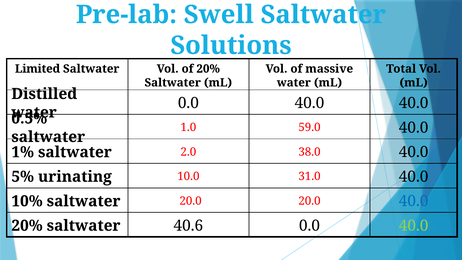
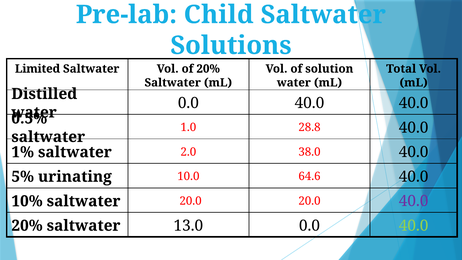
Swell: Swell -> Child (219, 15)
massive: massive -> solution (329, 69)
59.0: 59.0 -> 28.8 (309, 127)
31.0: 31.0 -> 64.6 (309, 176)
40.0 colour: blue -> purple (414, 201)
40.6: 40.6 -> 13.0 (188, 226)
